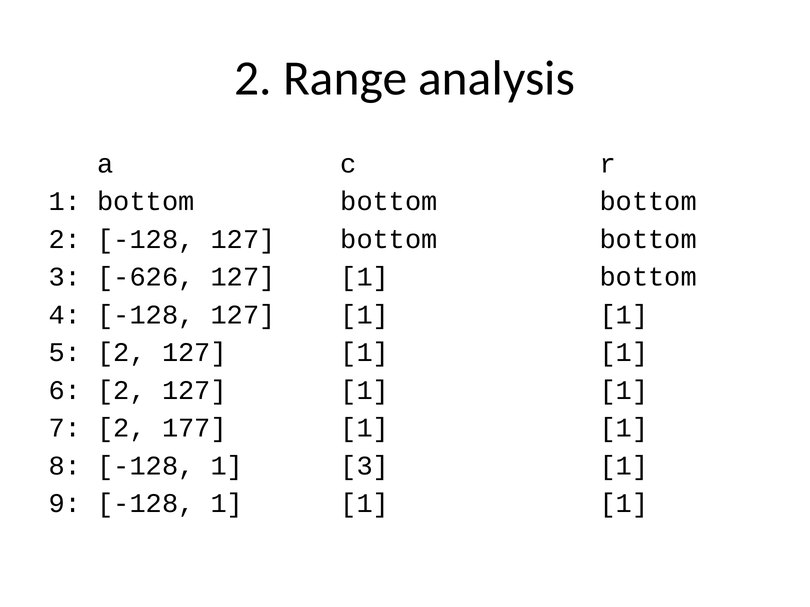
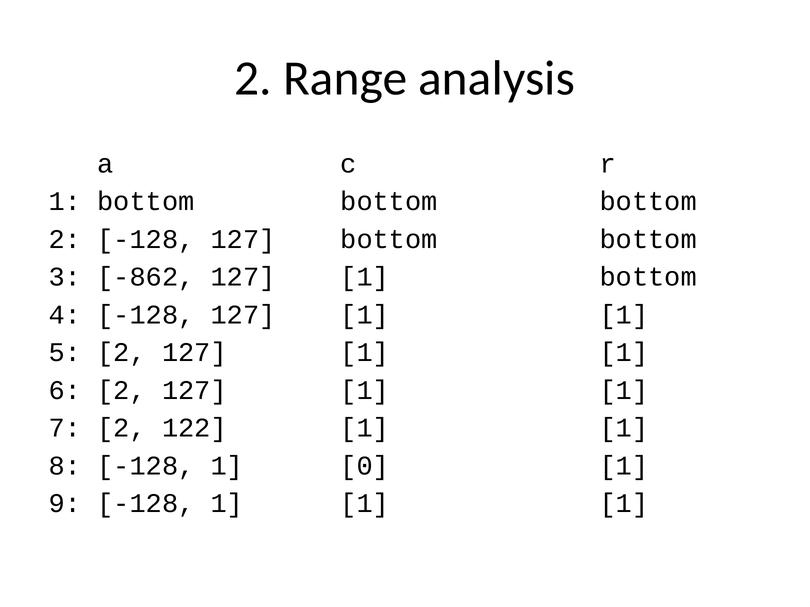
-626: -626 -> -862 (146, 277)
177: 177 -> 122 (194, 428)
1 3: 3 -> 0 (365, 466)
